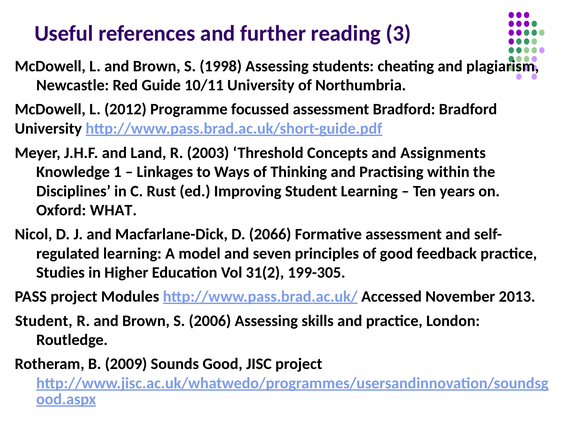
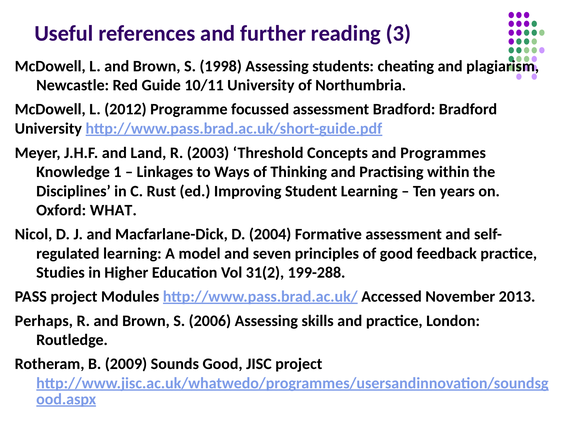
Assignments: Assignments -> Programmes (443, 153)
2066: 2066 -> 2004 (270, 234)
199-305: 199-305 -> 199-288 (317, 272)
Student: Student -> Perhaps (44, 320)
